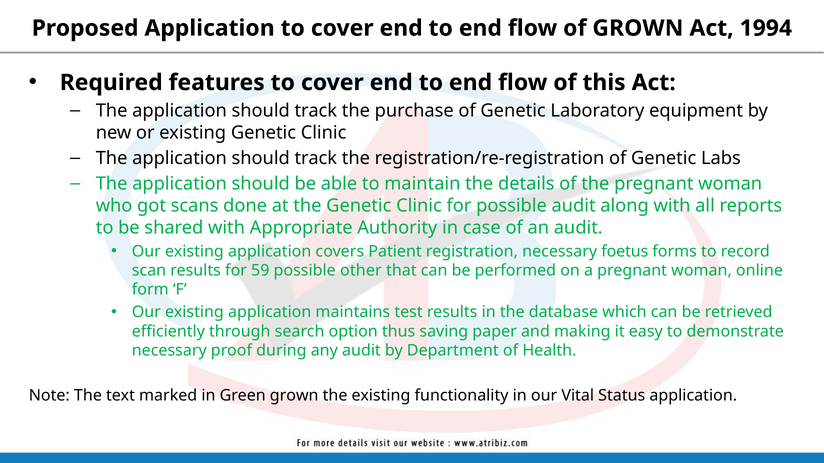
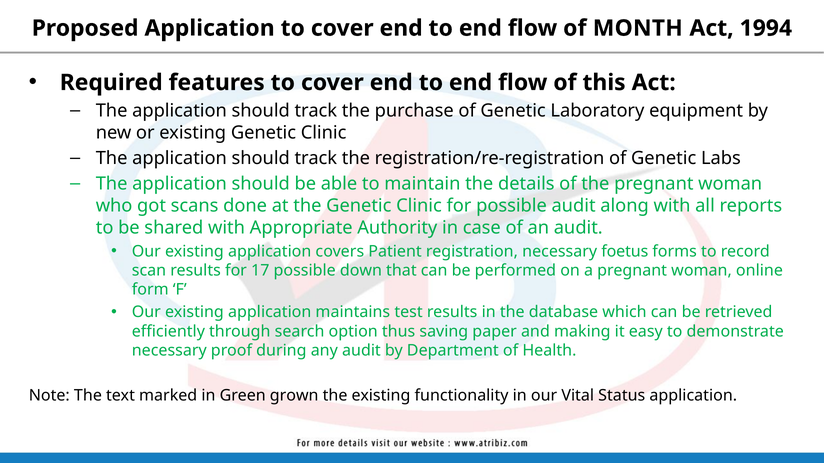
of GROWN: GROWN -> MONTH (638, 28)
59: 59 -> 17 (260, 271)
other: other -> down (361, 271)
